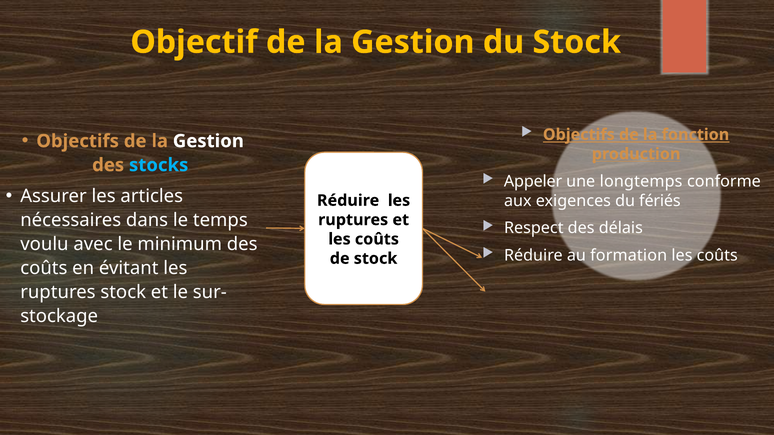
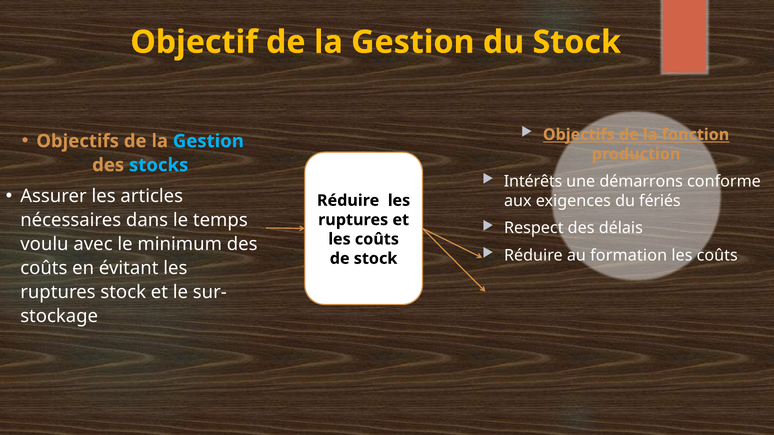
Gestion colour: white -> light blue (208, 141)
Appeler: Appeler -> Intérêts (533, 182)
longtemps: longtemps -> démarrons (641, 182)
